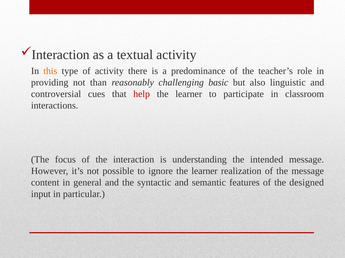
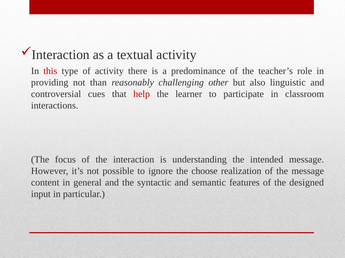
this colour: orange -> red (50, 71)
basic: basic -> other (218, 83)
ignore the learner: learner -> choose (205, 172)
